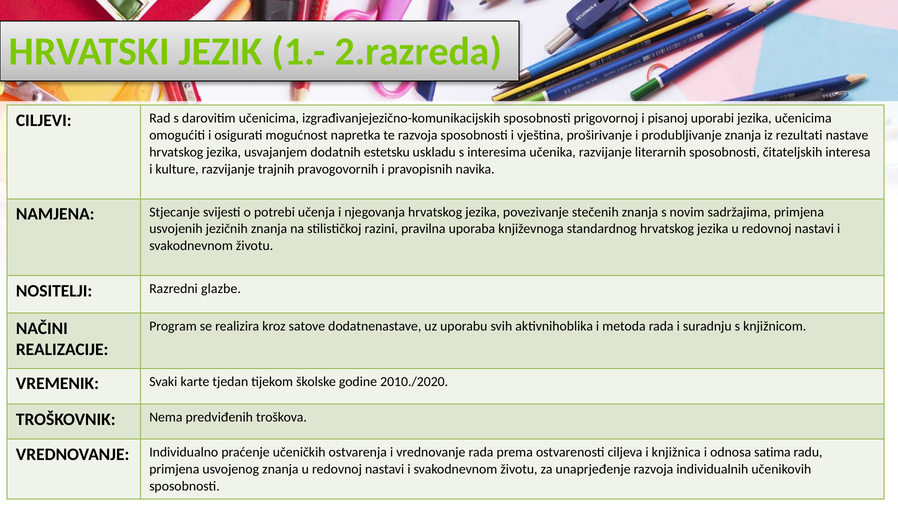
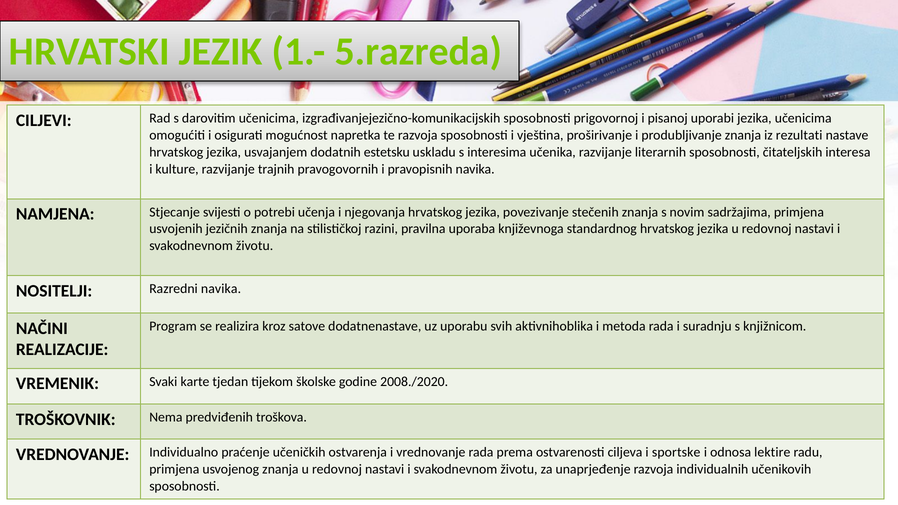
2.razreda: 2.razreda -> 5.razreda (418, 51)
Razredni glazbe: glazbe -> navika (221, 289)
2010./2020: 2010./2020 -> 2008./2020 (414, 382)
knjižnica: knjižnica -> sportske (676, 452)
satima: satima -> lektire (772, 452)
